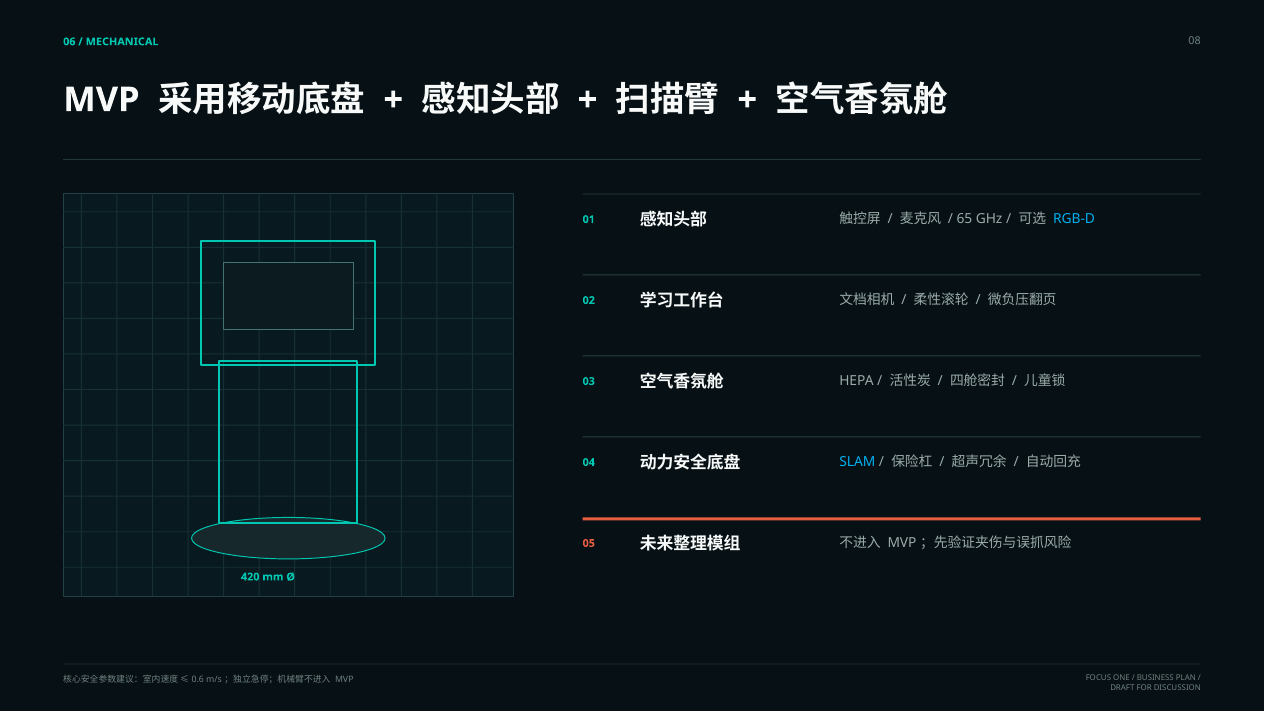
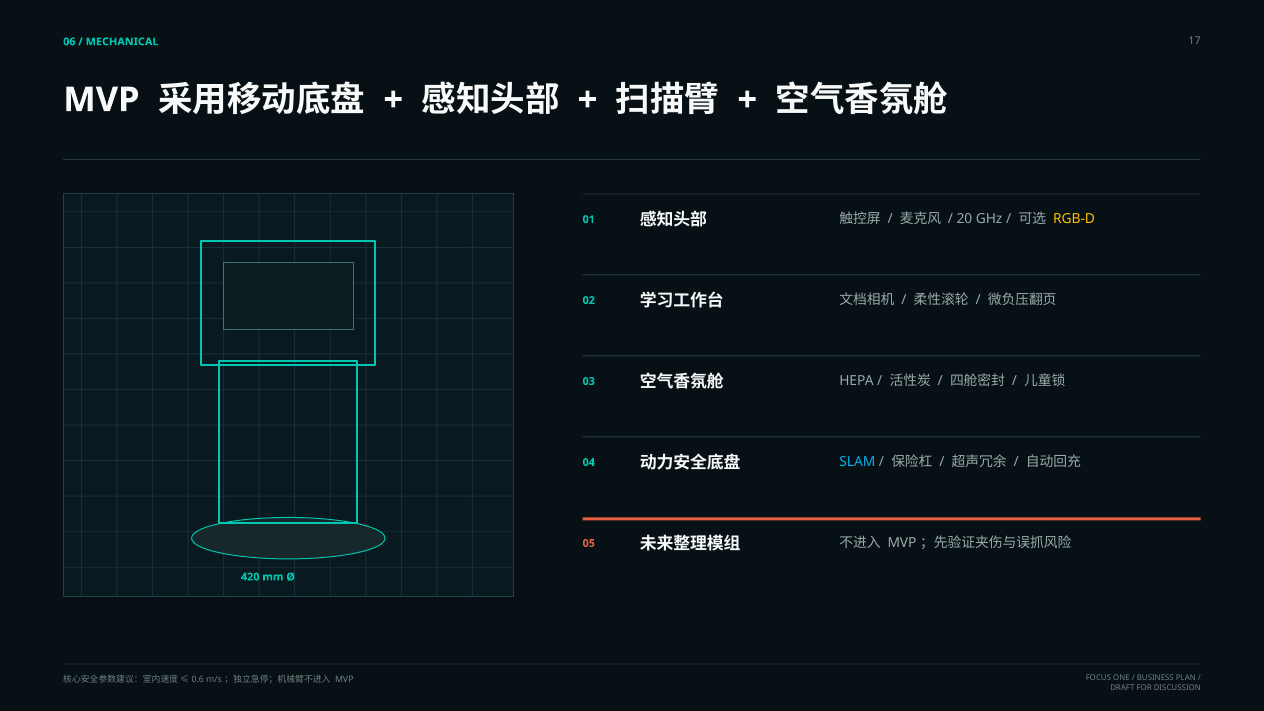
08: 08 -> 17 (1195, 41)
65: 65 -> 20 (964, 219)
RGB-D colour: light blue -> yellow (1074, 219)
